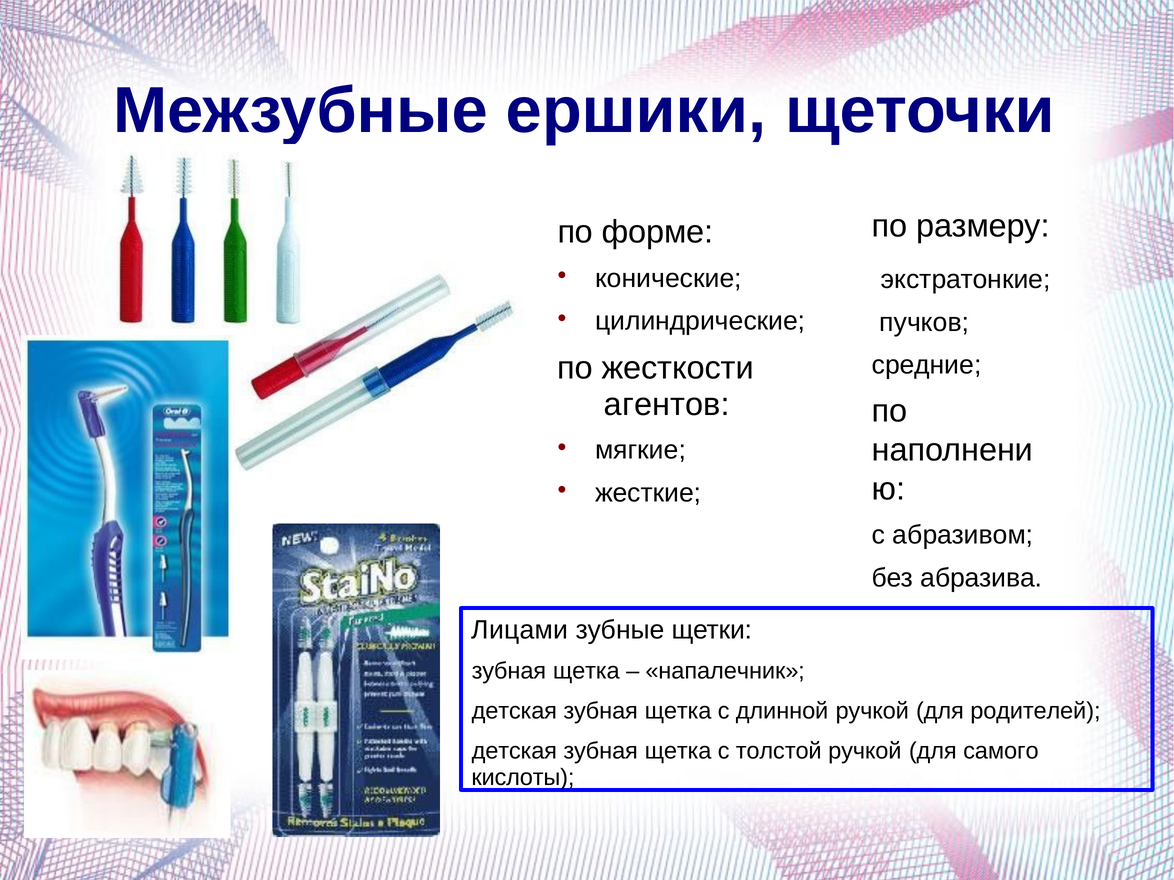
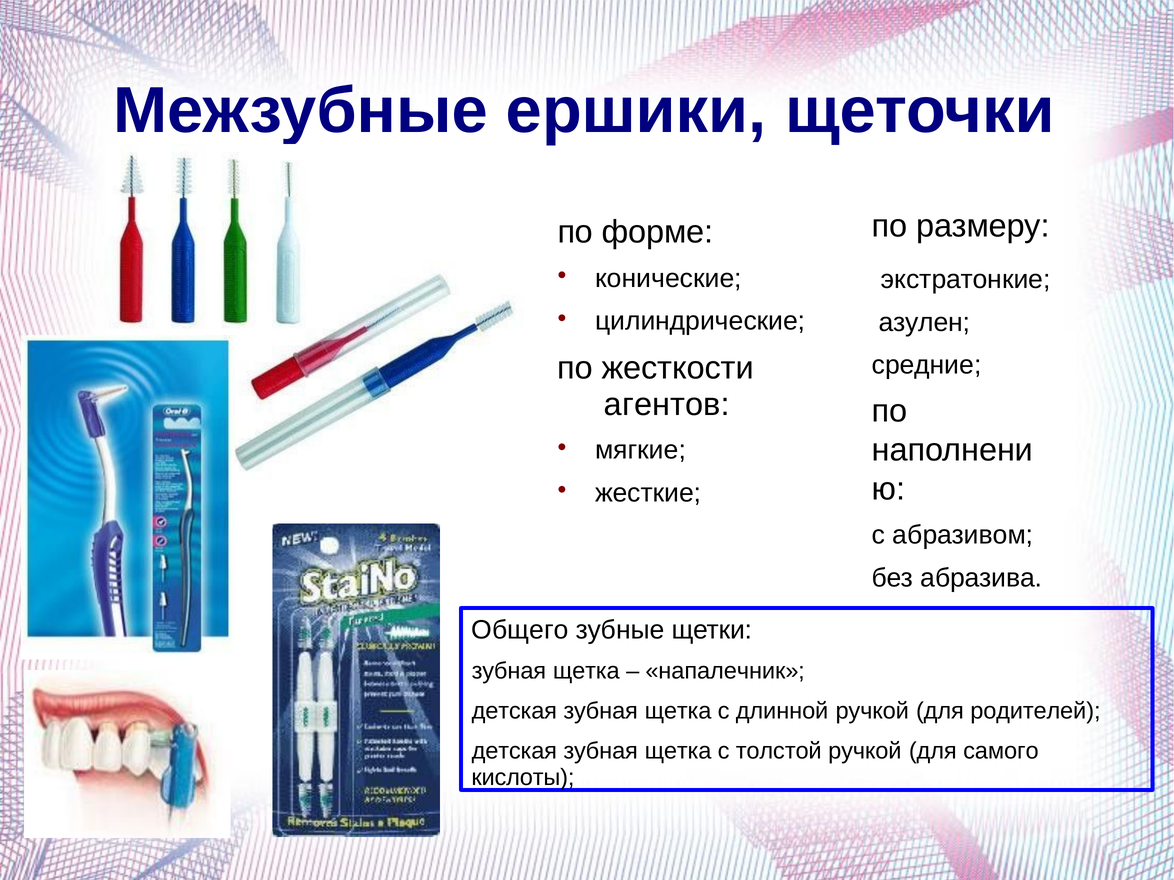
пучков: пучков -> азулен (924, 323)
Лицами: Лицами -> Общего (520, 630)
